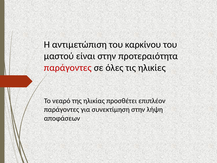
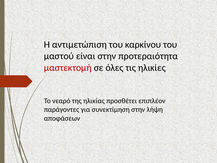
παράγοντες: παράγοντες -> μαστεκτομή (68, 68)
